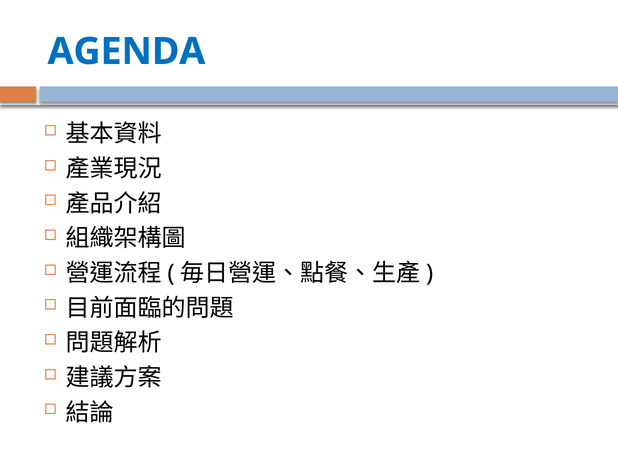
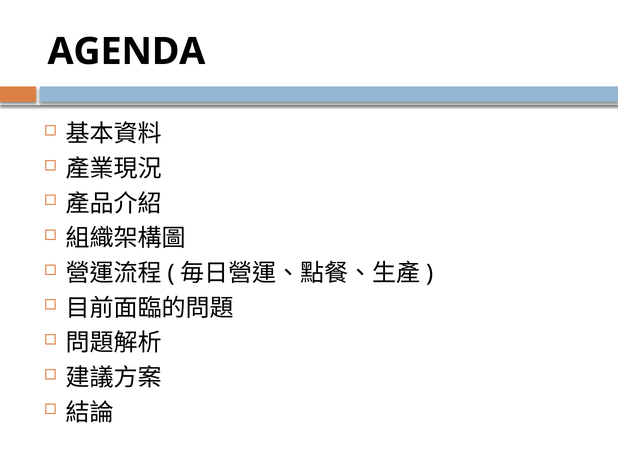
AGENDA colour: blue -> black (126, 52)
